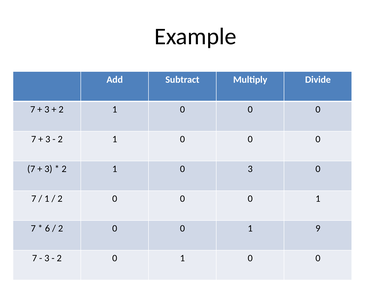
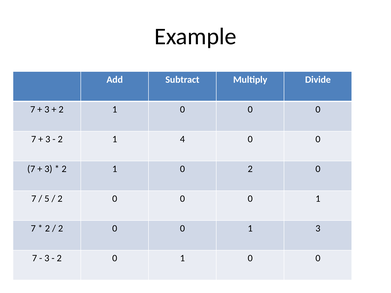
0: 0 -> 4 (182, 139)
0 3: 3 -> 2 (250, 169)
1: 1 -> 5 (47, 199)
6: 6 -> 2 (47, 229)
1 9: 9 -> 3 (318, 229)
